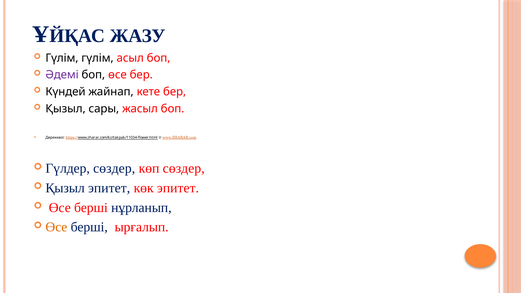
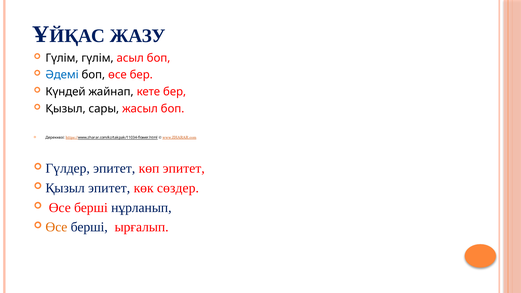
Әдемі colour: purple -> blue (62, 75)
Гүлдер сөздер: сөздер -> эпитет (114, 168)
көп сөздер: сөздер -> эпитет (184, 168)
көк эпитет: эпитет -> сөздер (178, 188)
